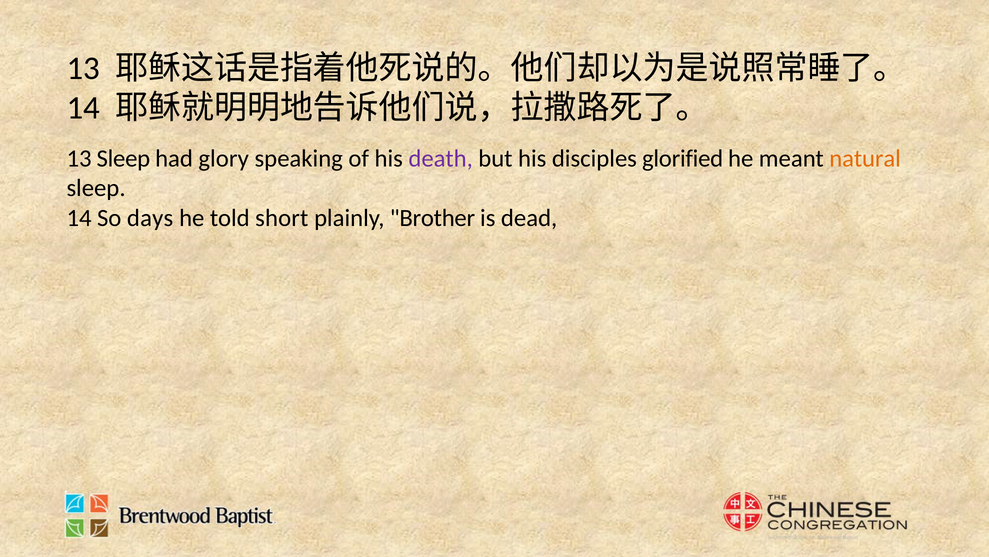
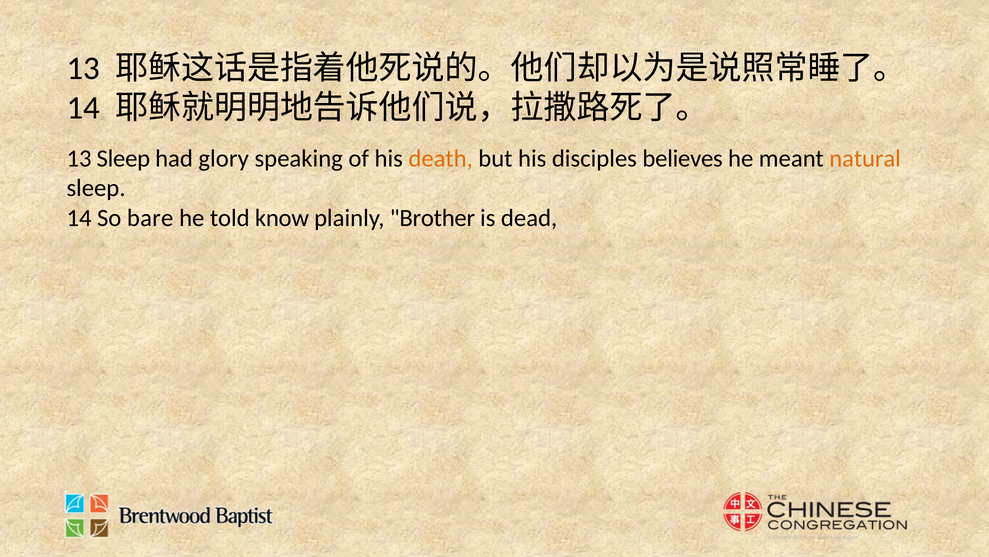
death colour: purple -> orange (441, 158)
glorified: glorified -> believes (683, 158)
days: days -> bare (150, 218)
short: short -> know (282, 218)
